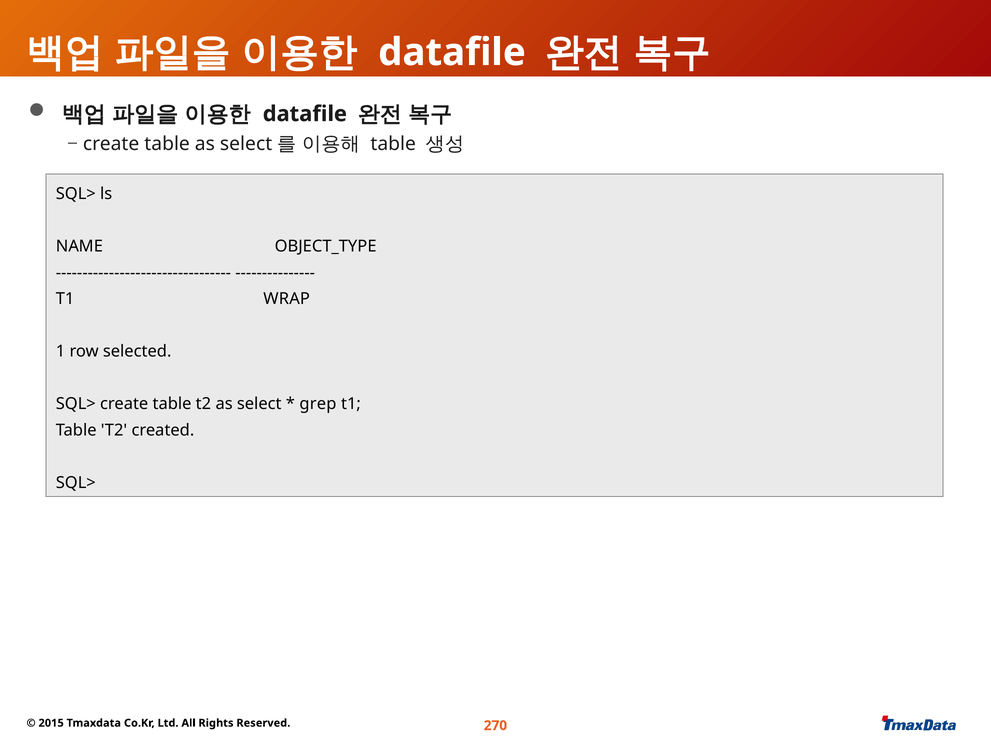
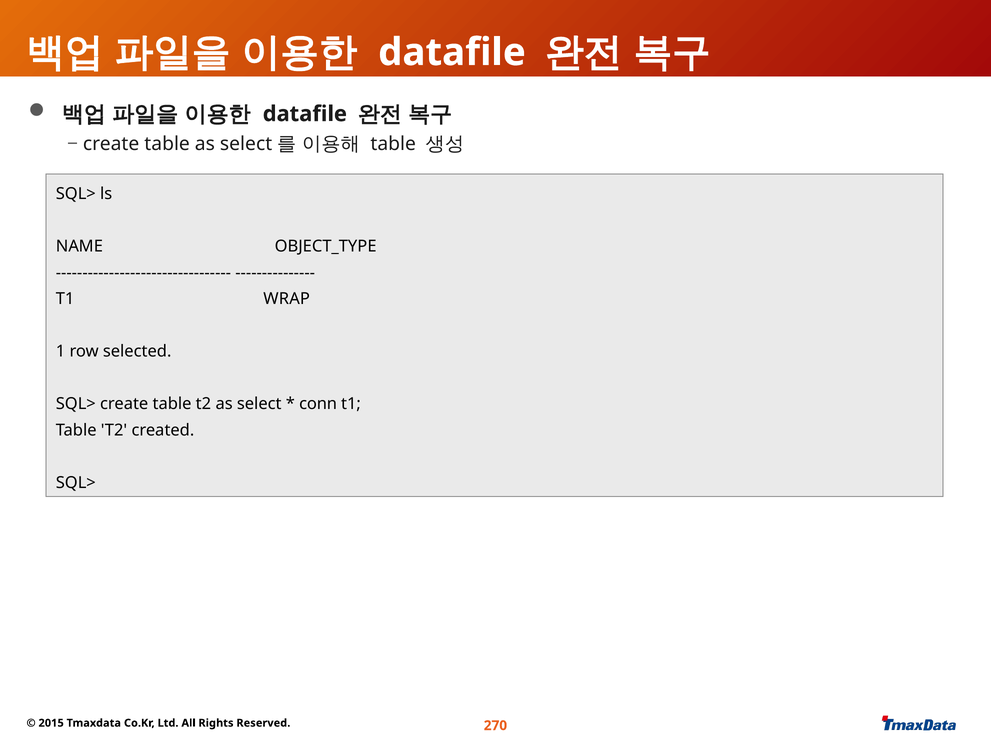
grep: grep -> conn (318, 404)
